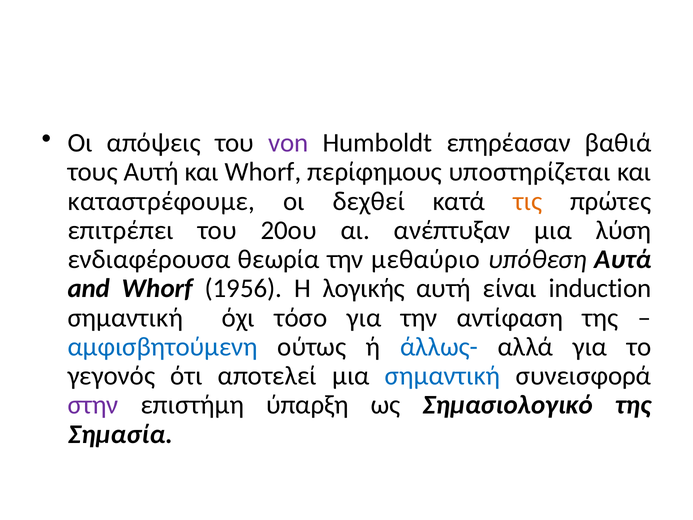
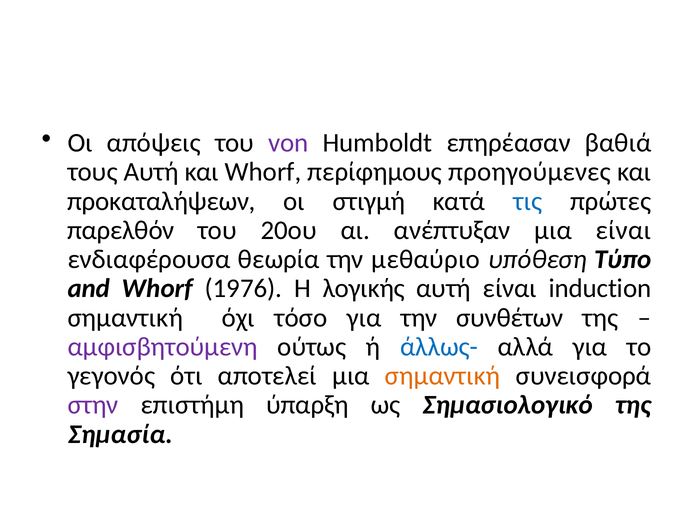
υποστηρίζεται: υποστηρίζεται -> προηγούμενες (530, 172)
καταστρέφουμε: καταστρέφουμε -> προκαταλήψεων (162, 201)
δεχθεί: δεχθεί -> στιγμή (369, 201)
τις colour: orange -> blue (528, 201)
επιτρέπει: επιτρέπει -> παρελθόν (121, 230)
μια λύση: λύση -> είναι (623, 230)
Αυτά: Αυτά -> Τύπο (623, 259)
1956: 1956 -> 1976 (243, 288)
αντίφαση: αντίφαση -> συνθέτων (510, 317)
αμφισβητούμενη colour: blue -> purple (163, 347)
σημαντική colour: blue -> orange (443, 376)
